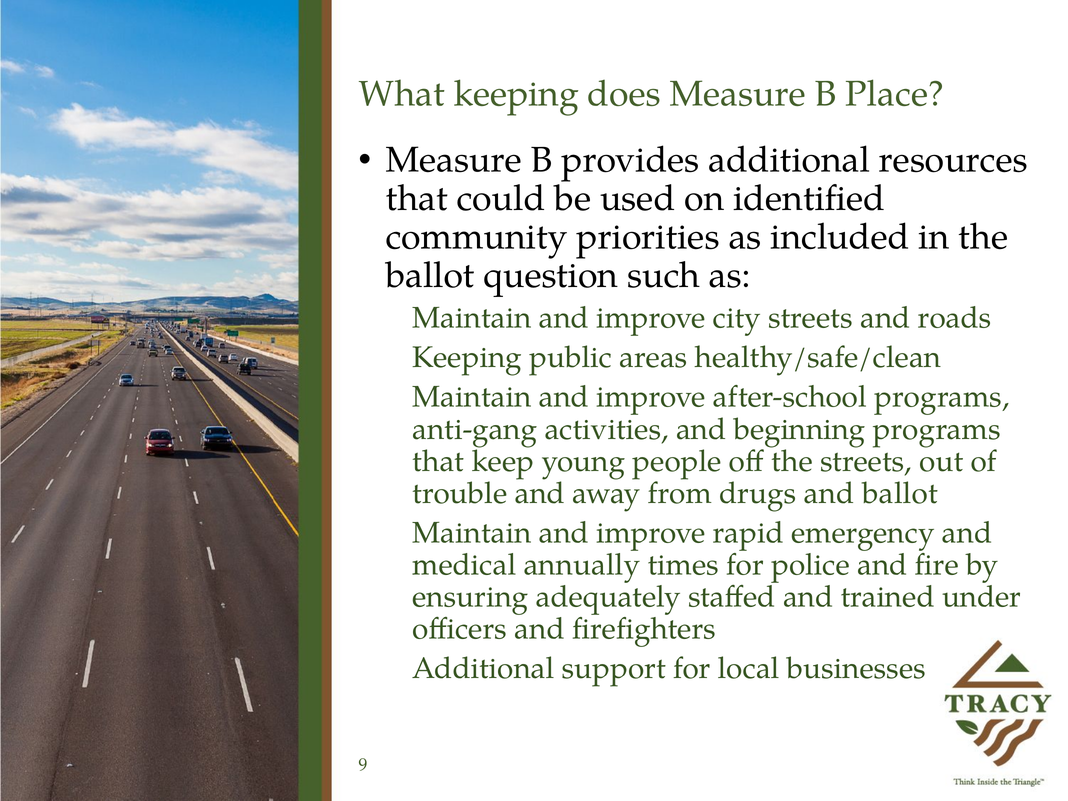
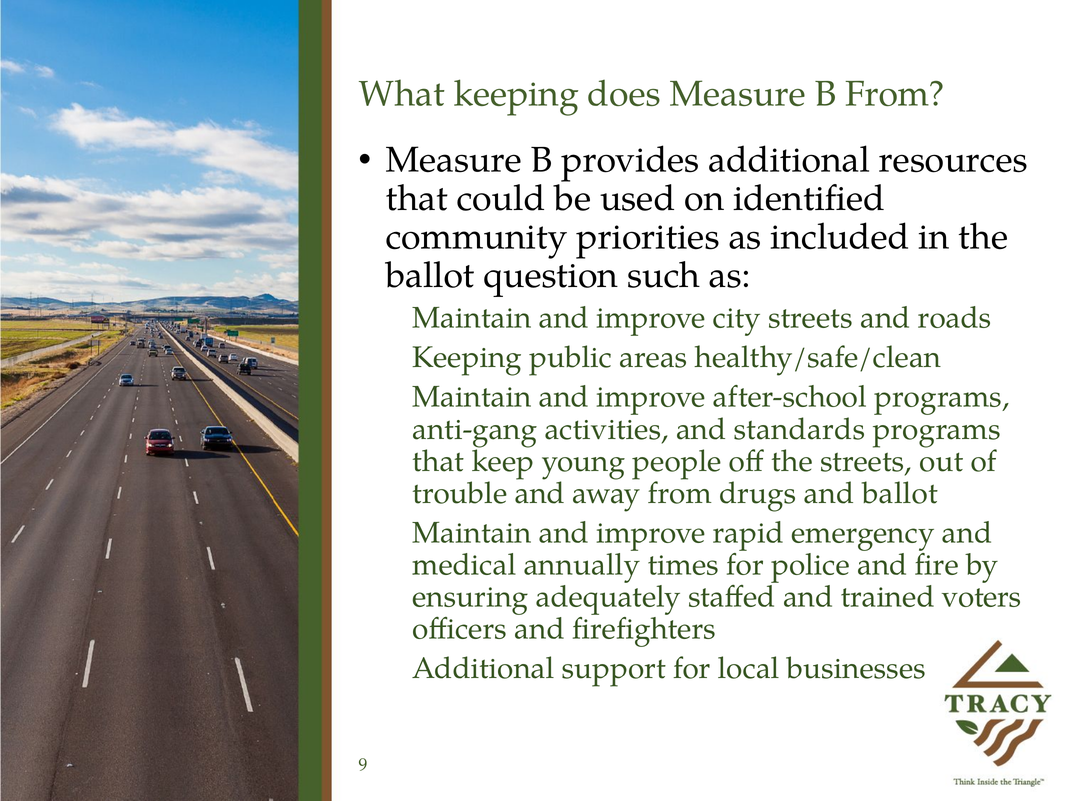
B Place: Place -> From (895, 94)
beginning: beginning -> standards (799, 429)
under: under -> voters (982, 597)
